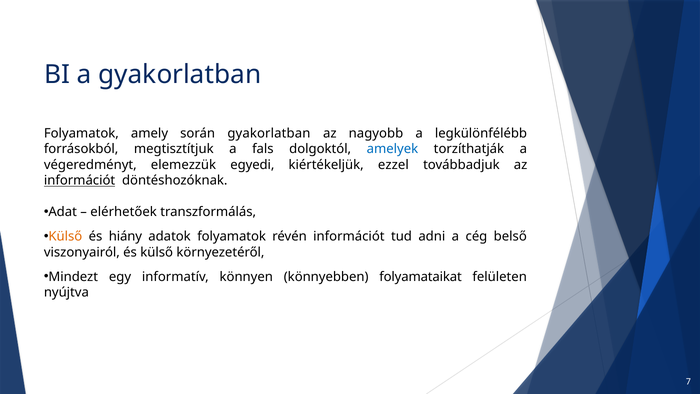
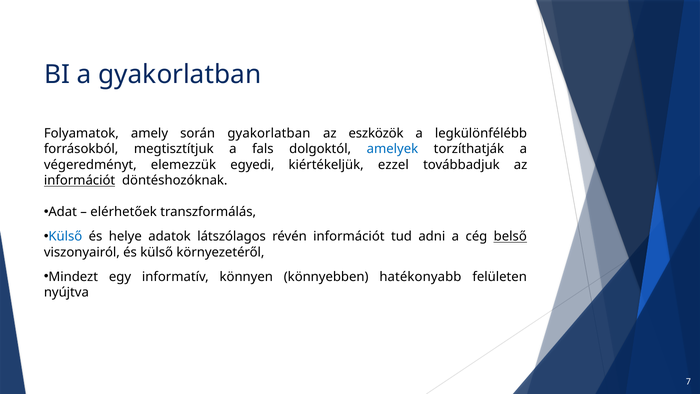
nagyobb: nagyobb -> eszközök (376, 133)
Külső colour: orange -> blue (65, 236)
hiány: hiány -> helye (125, 236)
adatok folyamatok: folyamatok -> látszólagos (232, 236)
belső underline: none -> present (510, 236)
folyamataikat: folyamataikat -> hatékonyabb (420, 277)
